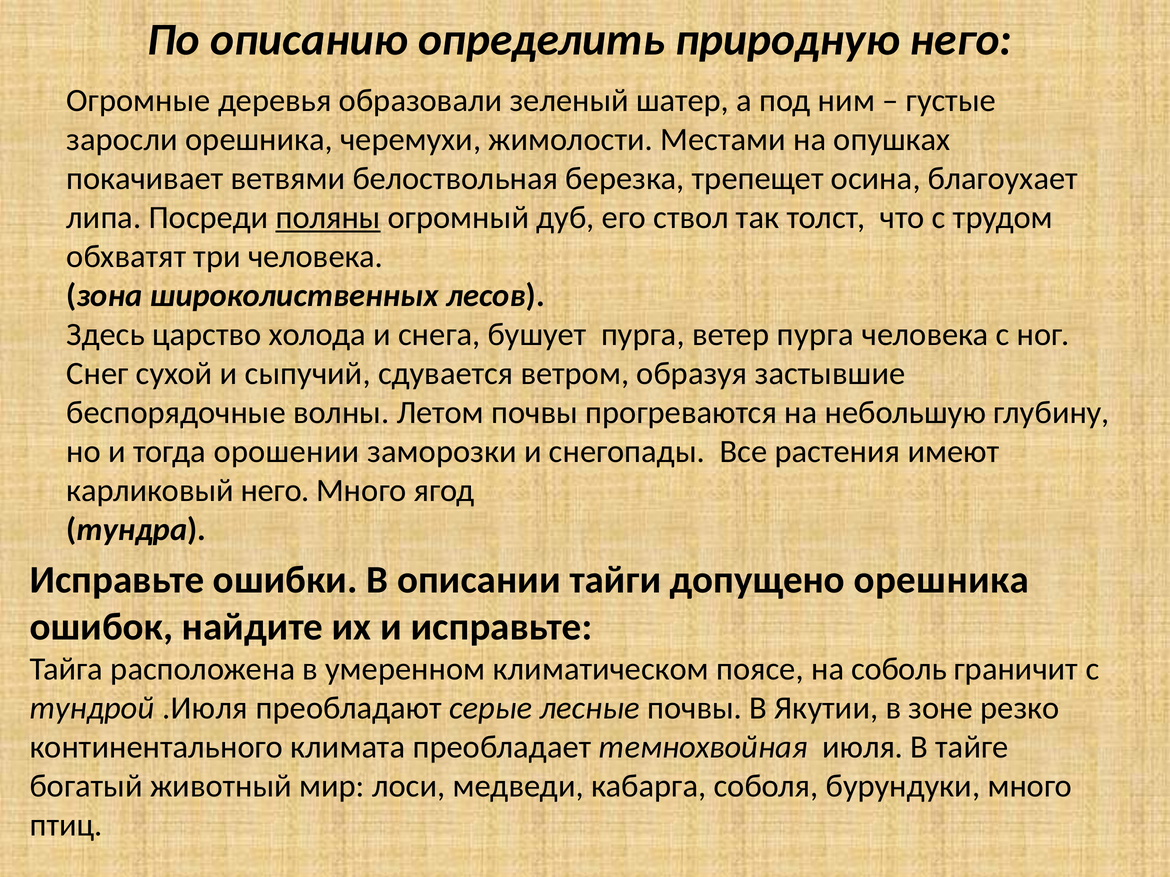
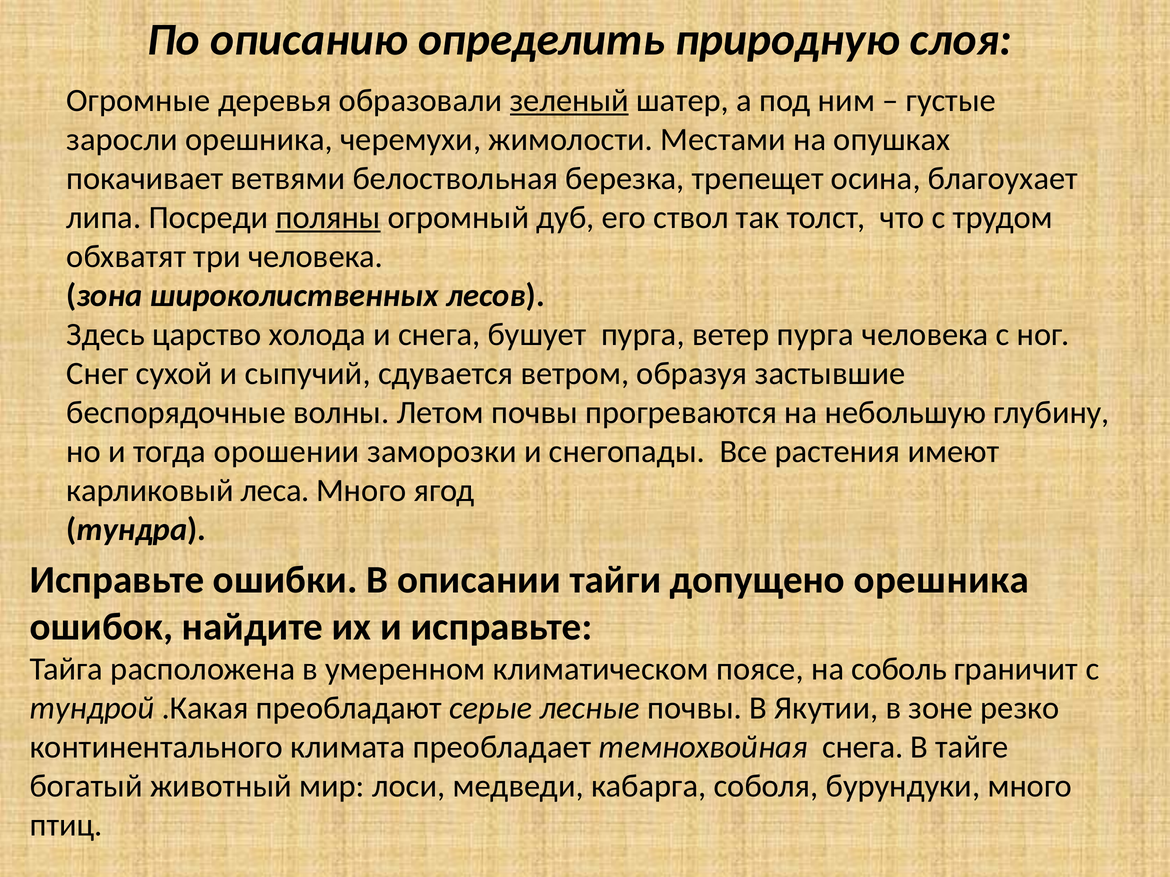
природную него: него -> слоя (961, 40)
зеленый underline: none -> present (569, 101)
карликовый него: него -> леса (275, 491)
.Июля: .Июля -> .Какая (205, 709)
темнохвойная июля: июля -> снега (863, 748)
